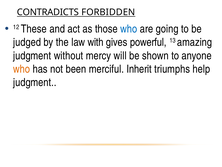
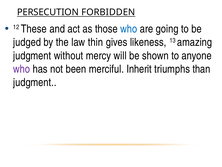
CONTRADICTS: CONTRADICTS -> PERSECUTION (48, 12)
with: with -> thin (95, 42)
powerful: powerful -> likeness (148, 42)
who colour: orange -> purple (22, 69)
help: help -> than (201, 69)
